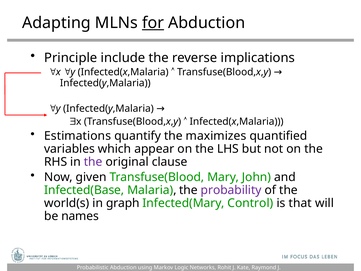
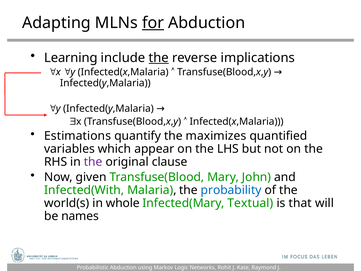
Principle: Principle -> Learning (71, 58)
the underline: none -> present (159, 58)
Infected(Base: Infected(Base -> Infected(With (84, 190)
probability colour: purple -> blue (231, 190)
graph: graph -> whole (123, 203)
Control: Control -> Textual (250, 203)
